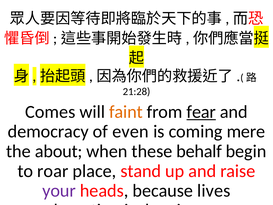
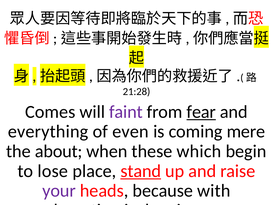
faint colour: orange -> purple (126, 112)
democracy: democracy -> everything (48, 131)
behalf: behalf -> which (199, 151)
roar: roar -> lose (53, 171)
stand underline: none -> present (141, 171)
lives: lives -> with (214, 191)
